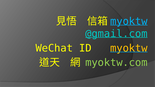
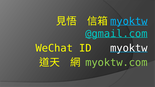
myoktw colour: yellow -> white (129, 48)
